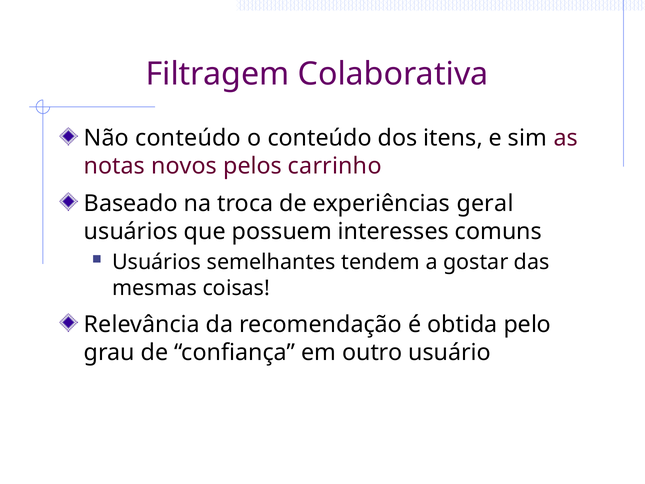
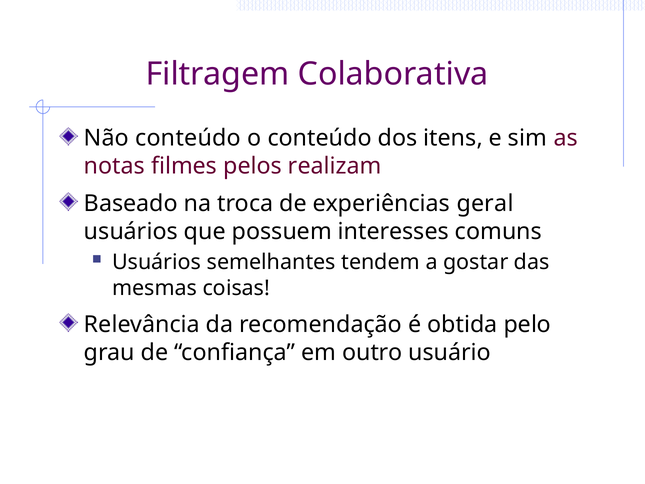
novos: novos -> filmes (184, 166)
carrinho: carrinho -> realizam (335, 166)
